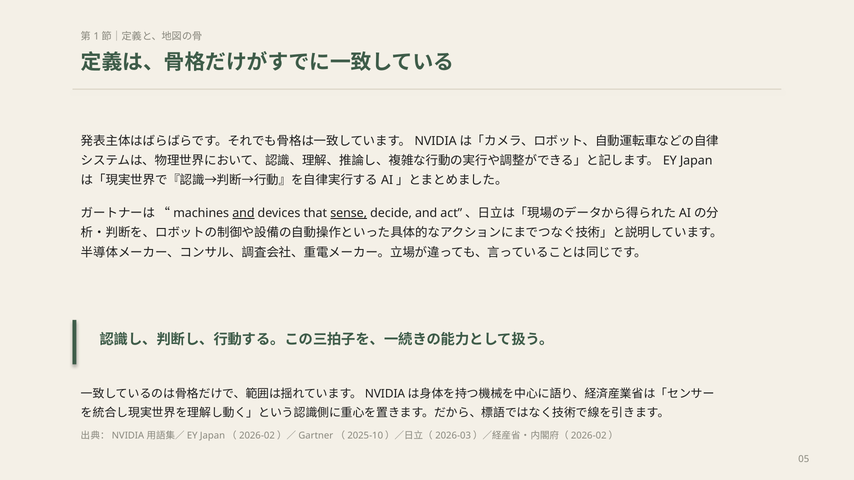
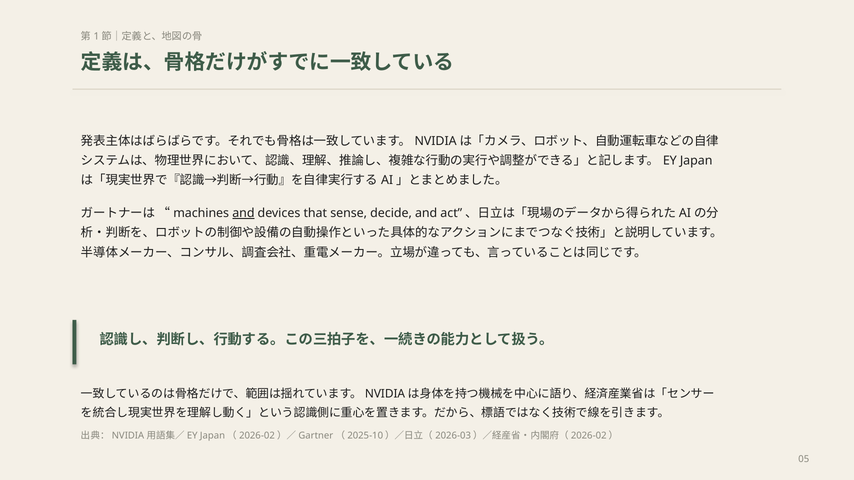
sense underline: present -> none (349, 213)
